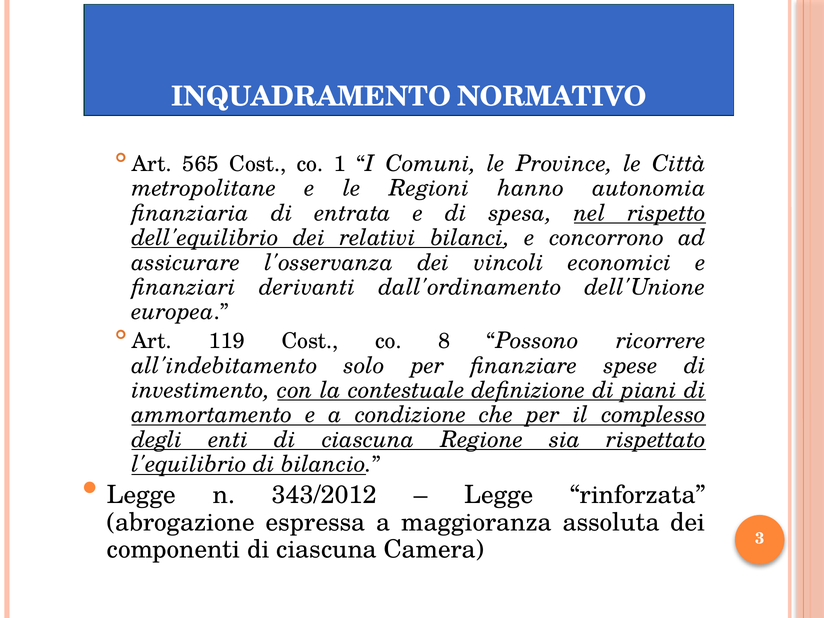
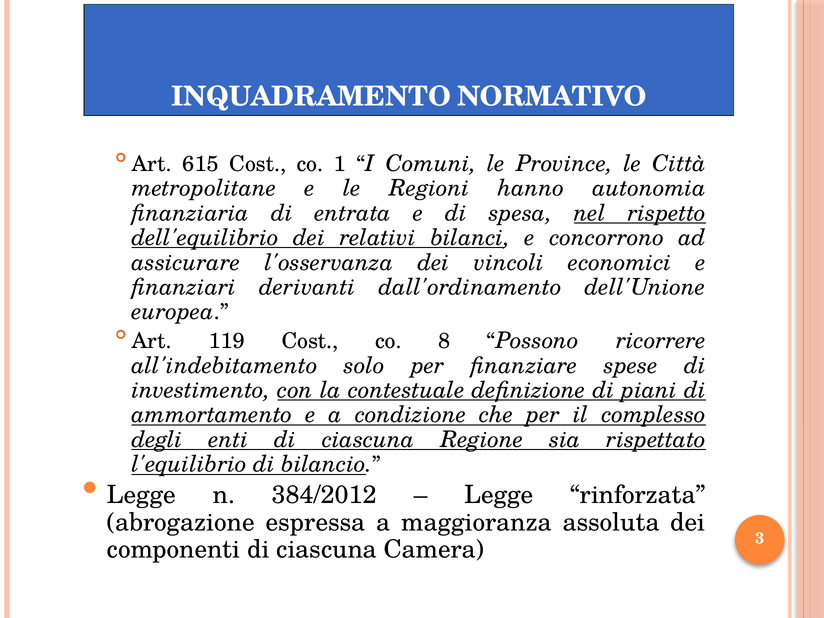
565: 565 -> 615 (201, 164)
343/2012: 343/2012 -> 384/2012 (324, 495)
